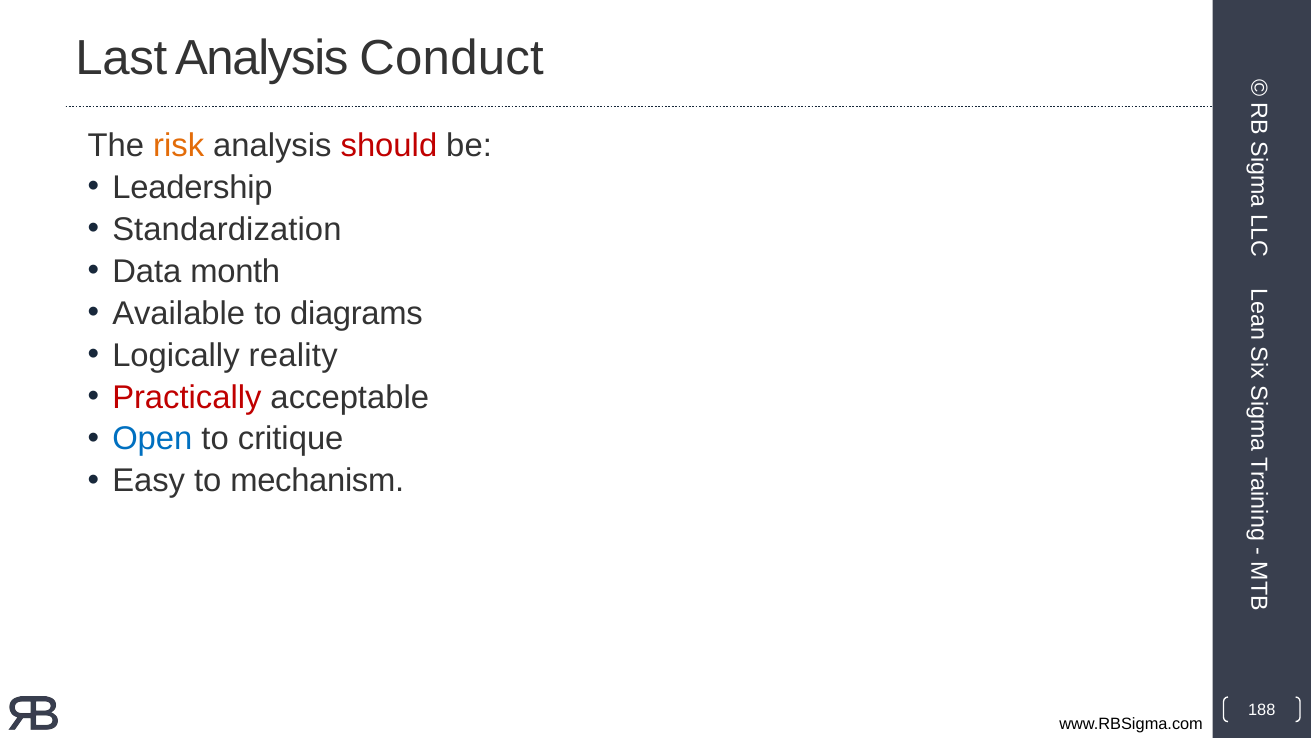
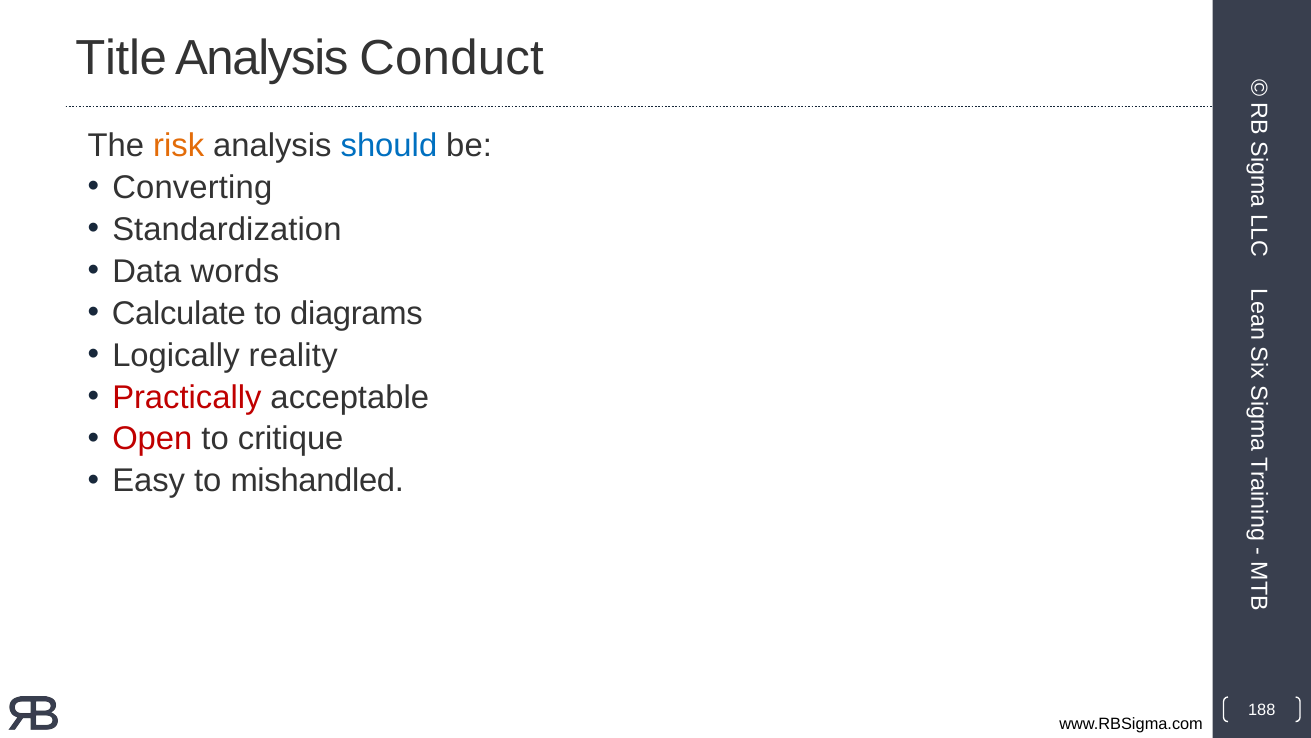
Last: Last -> Title (121, 58)
should colour: red -> blue (389, 145)
Leadership: Leadership -> Converting (192, 187)
month: month -> words (235, 271)
Available: Available -> Calculate (179, 313)
Open colour: blue -> red (152, 439)
mechanism: mechanism -> mishandled (317, 481)
